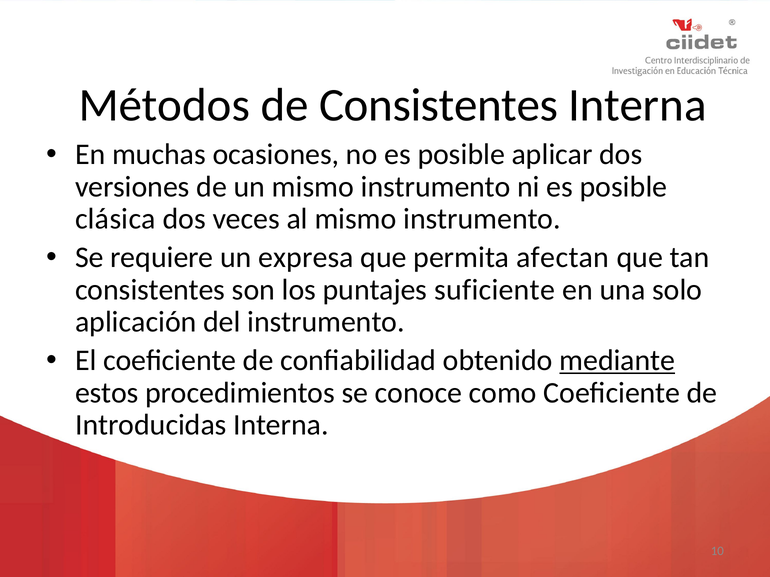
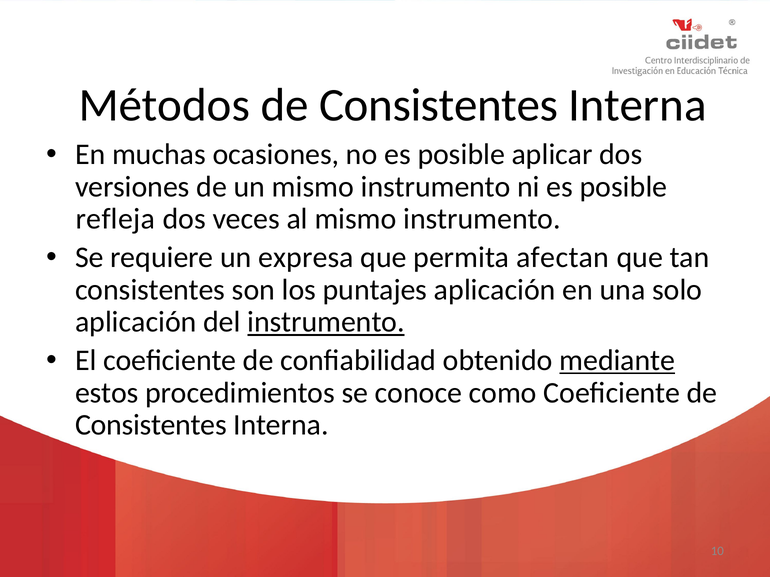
clásica: clásica -> refleja (115, 219)
puntajes suficiente: suficiente -> aplicación (495, 290)
instrumento underline: none -> present (326, 322)
Introducidas: Introducidas -> Consistentes (151, 425)
